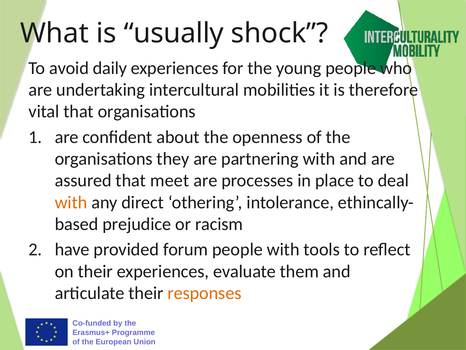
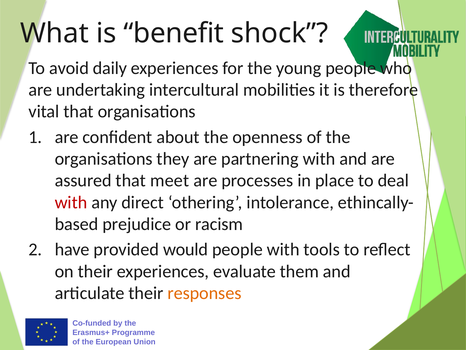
usually: usually -> benefit (174, 33)
with colour: orange -> red (71, 202)
forum: forum -> would (186, 249)
